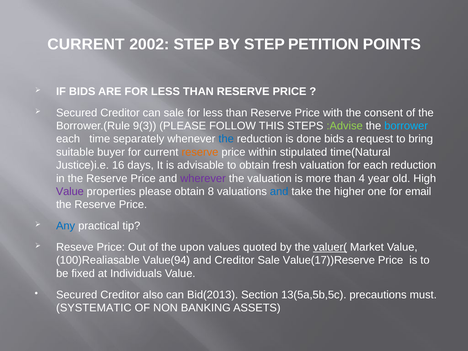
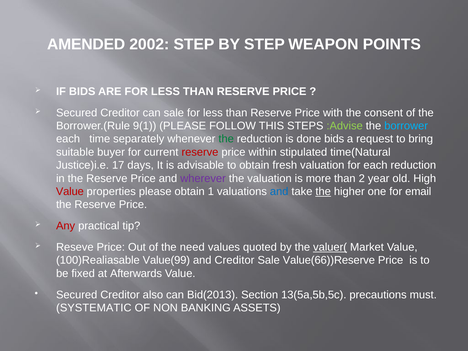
CURRENT: CURRENT -> AMENDED (86, 44)
PETITION: PETITION -> WEAPON (323, 44)
9(3: 9(3 -> 9(1 (145, 126)
the colour: blue -> green (226, 139)
reserve colour: orange -> red (200, 152)
16: 16 -> 17 (118, 165)
4: 4 -> 2 (362, 178)
Value colour: purple -> red (70, 191)
8: 8 -> 1 (211, 191)
the underline: none -> present (323, 191)
Any colour: blue -> red (66, 226)
upon: upon -> need (192, 247)
Value(94: Value(94 -> Value(99 (166, 260)
Value(17))Reserve: Value(17))Reserve -> Value(66))Reserve (329, 260)
Individuals: Individuals -> Afterwards (136, 273)
